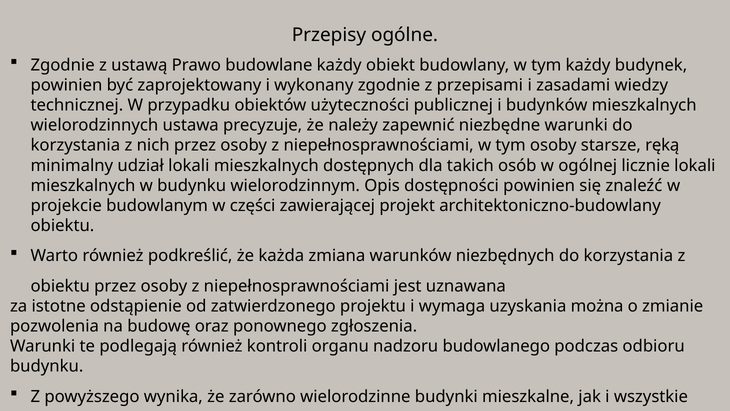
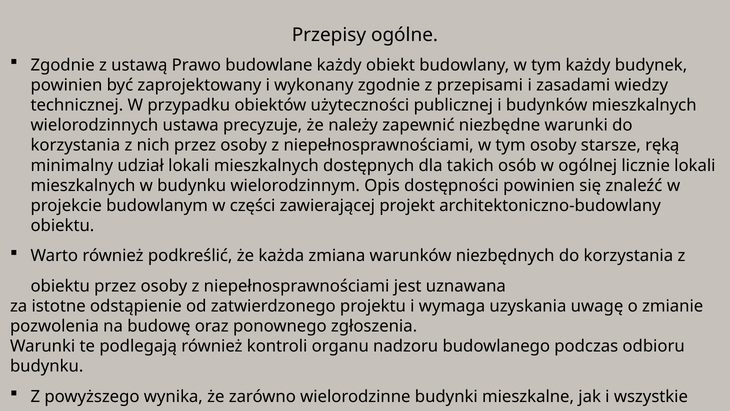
można: można -> uwagę (597, 306)
